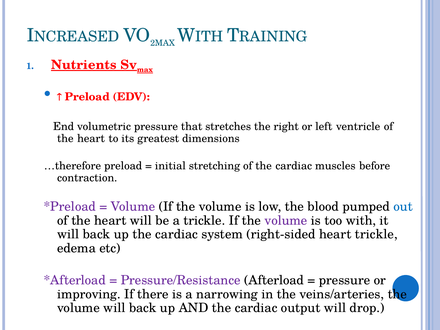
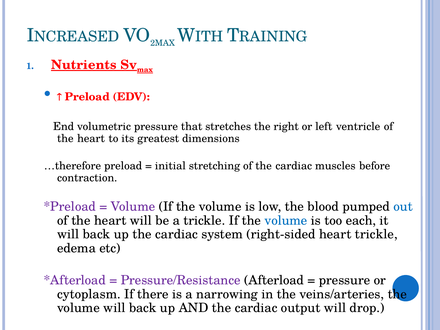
volume colour: purple -> blue (286, 221)
with: with -> each (361, 221)
improving: improving -> cytoplasm (89, 294)
